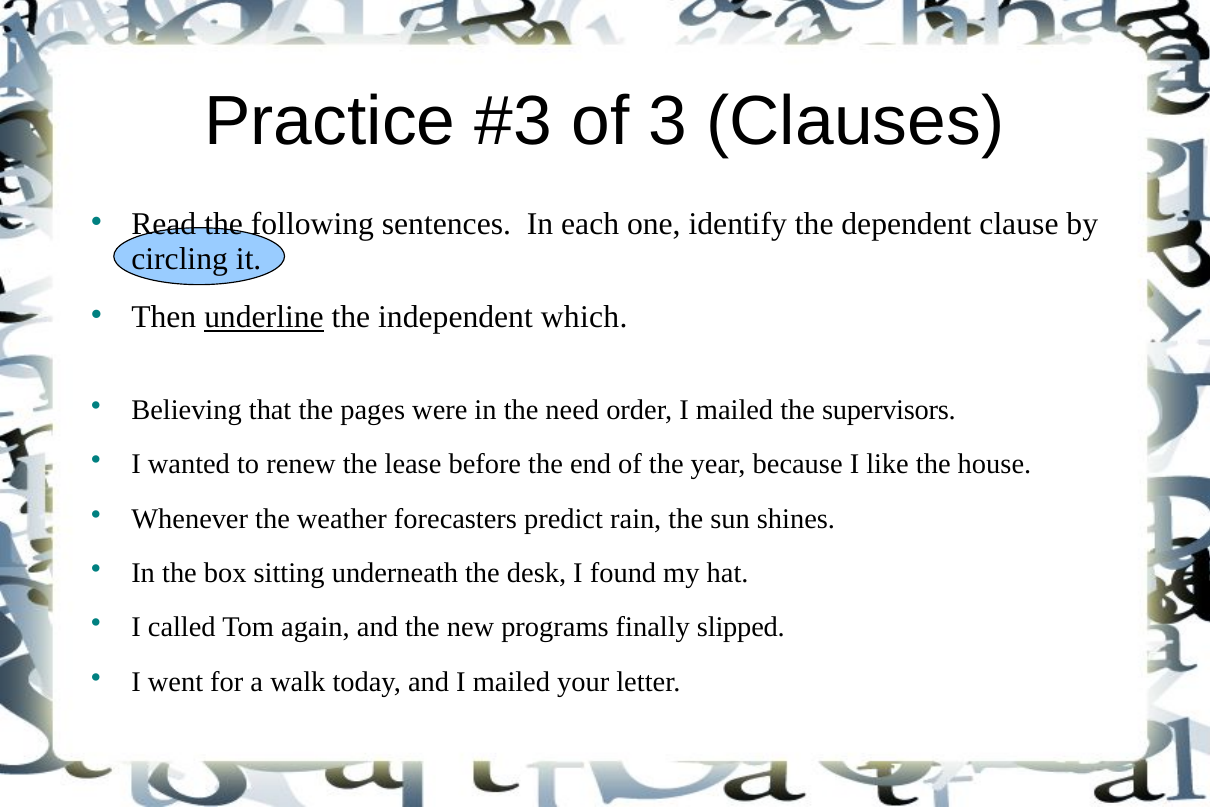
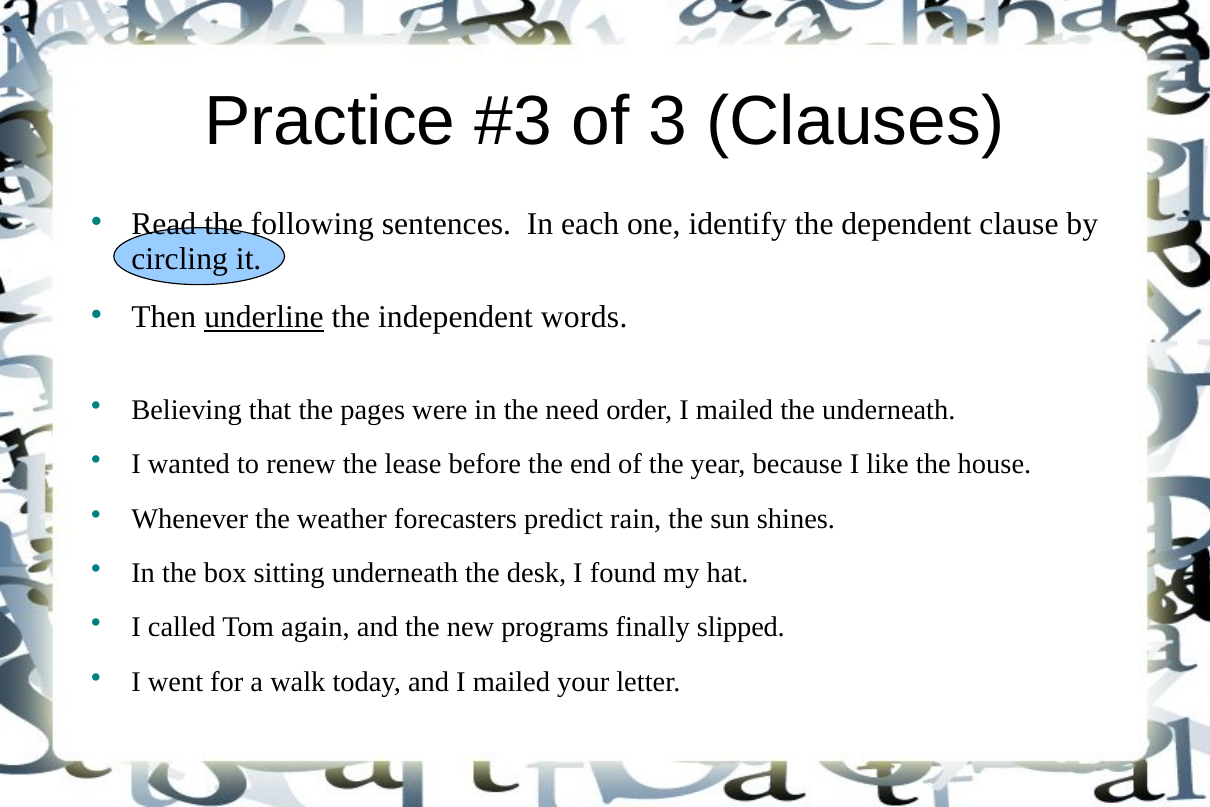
which: which -> words (584, 317)
the supervisors: supervisors -> underneath (889, 410)
